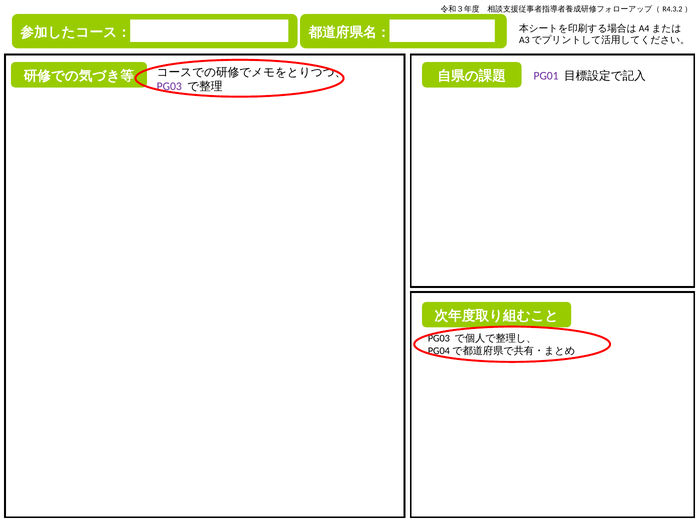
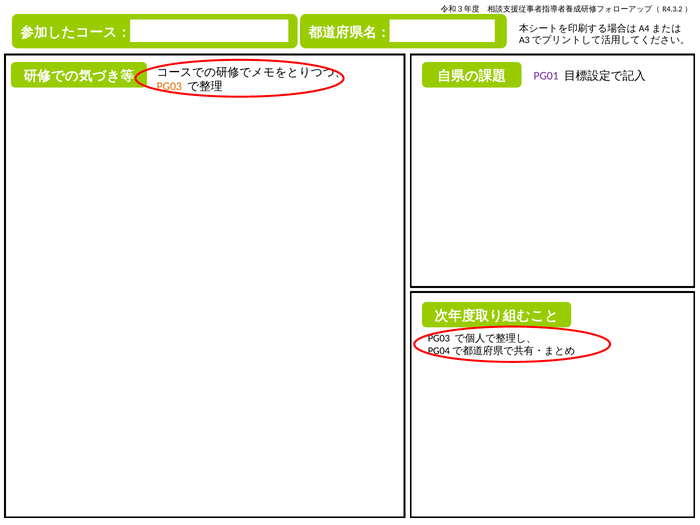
PG03 colour: purple -> orange (169, 87)
